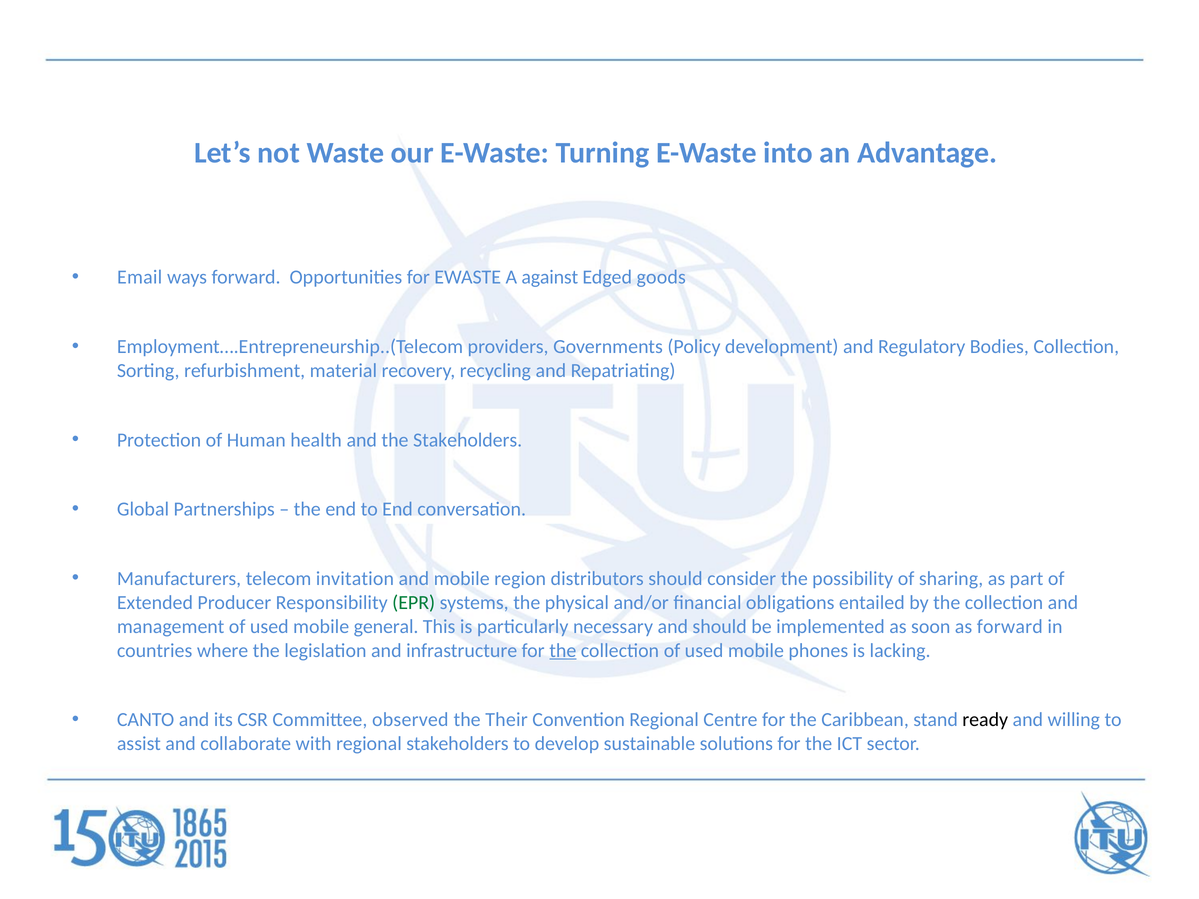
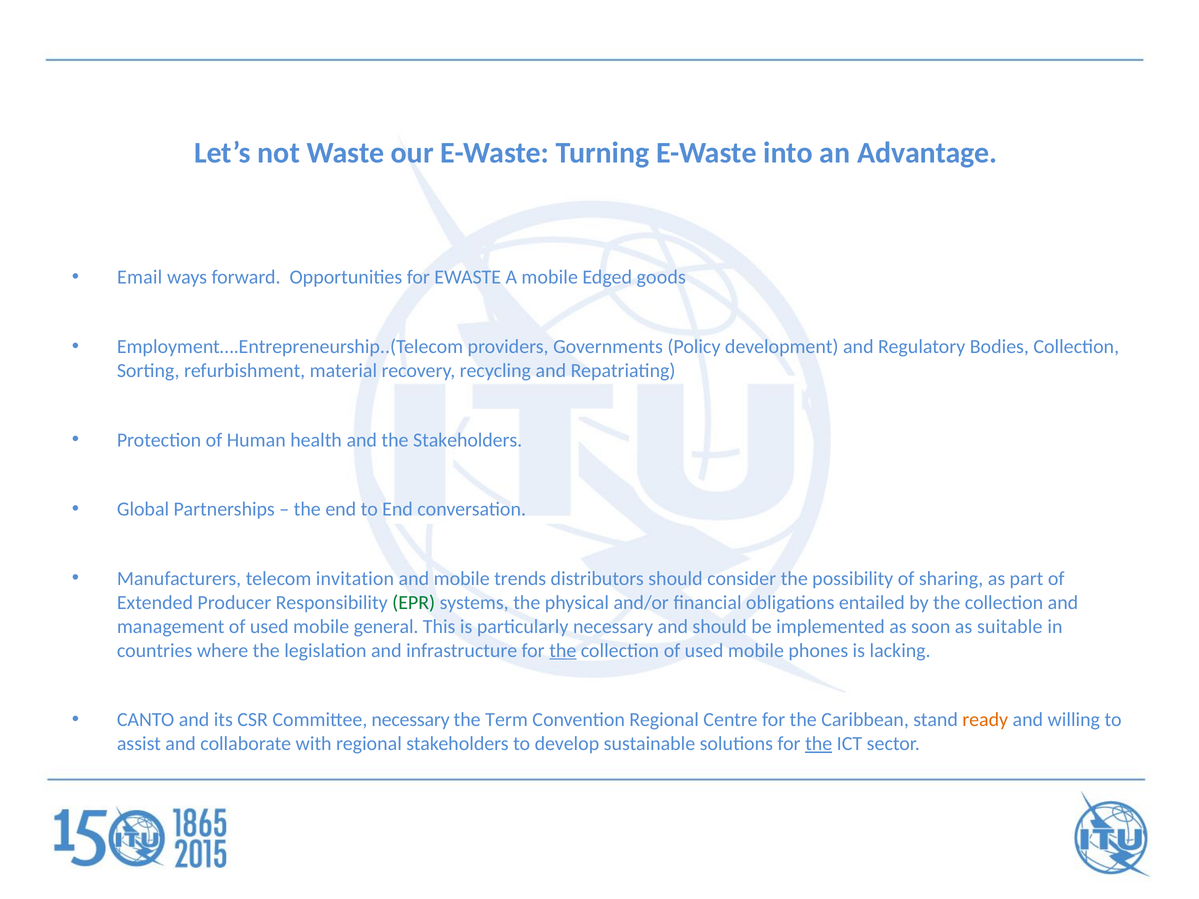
A against: against -> mobile (550, 277)
region: region -> trends (520, 579)
as forward: forward -> suitable (1010, 627)
Committee observed: observed -> necessary (411, 720)
Their: Their -> Term (507, 720)
ready colour: black -> orange (985, 720)
the underline: none -> present (819, 744)
